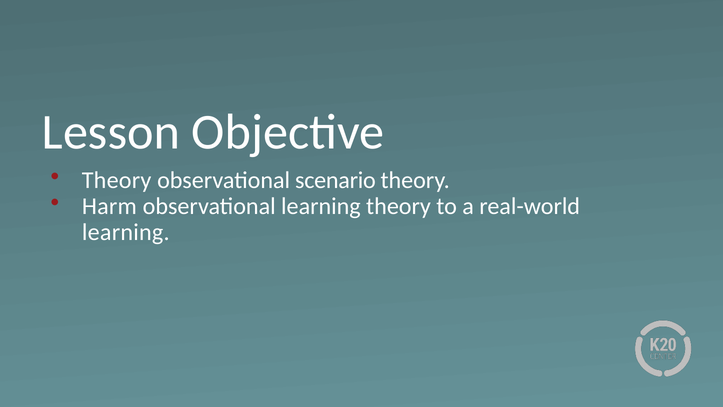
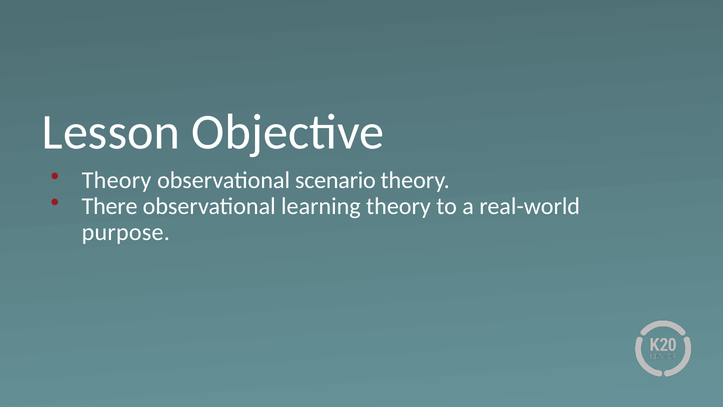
Harm: Harm -> There (110, 206)
learning: learning -> purpose (126, 232)
